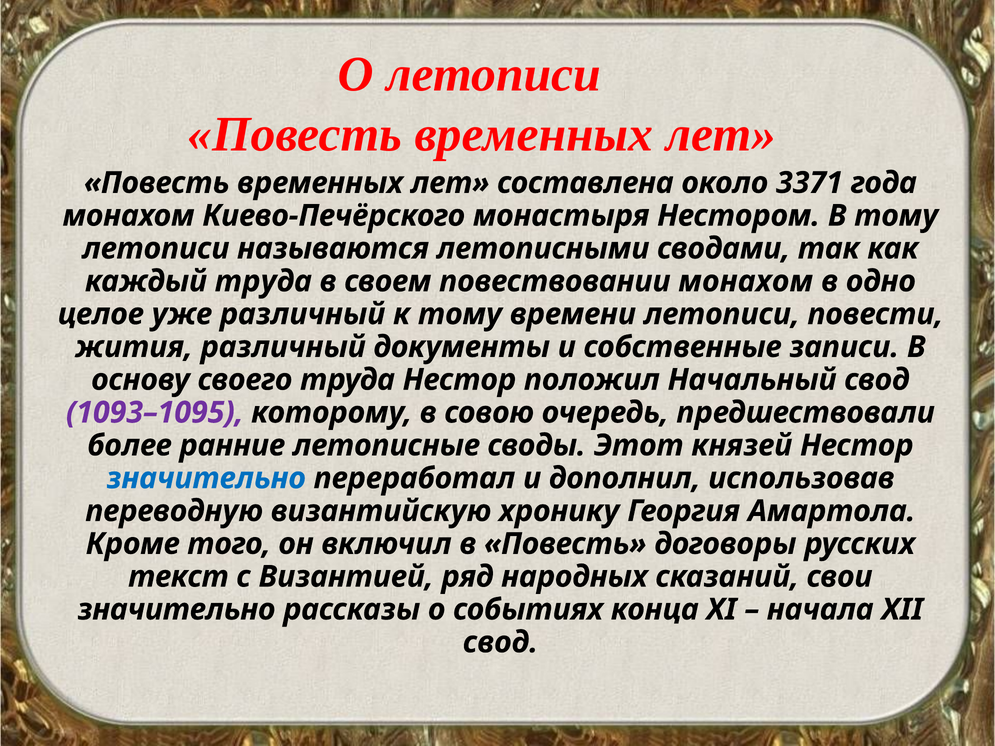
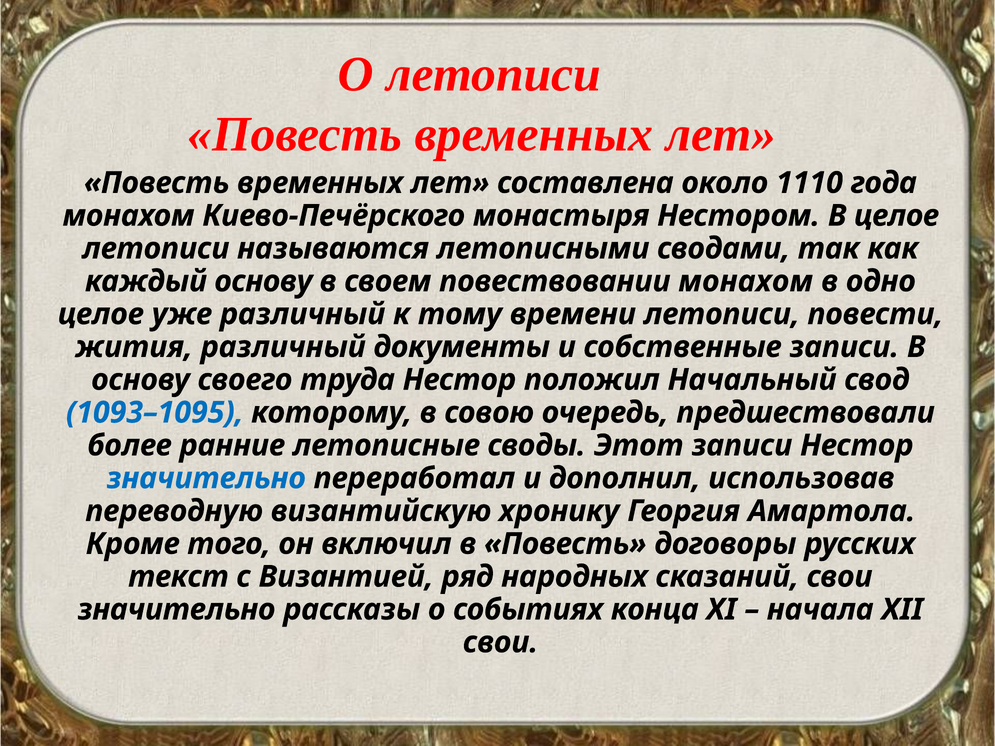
3371: 3371 -> 1110 (809, 183)
В тому: тому -> целое (896, 216)
каждый труда: труда -> основу (264, 281)
1093–1095 colour: purple -> blue (155, 413)
Этот князей: князей -> записи (742, 446)
свод: свод -> свои (501, 643)
